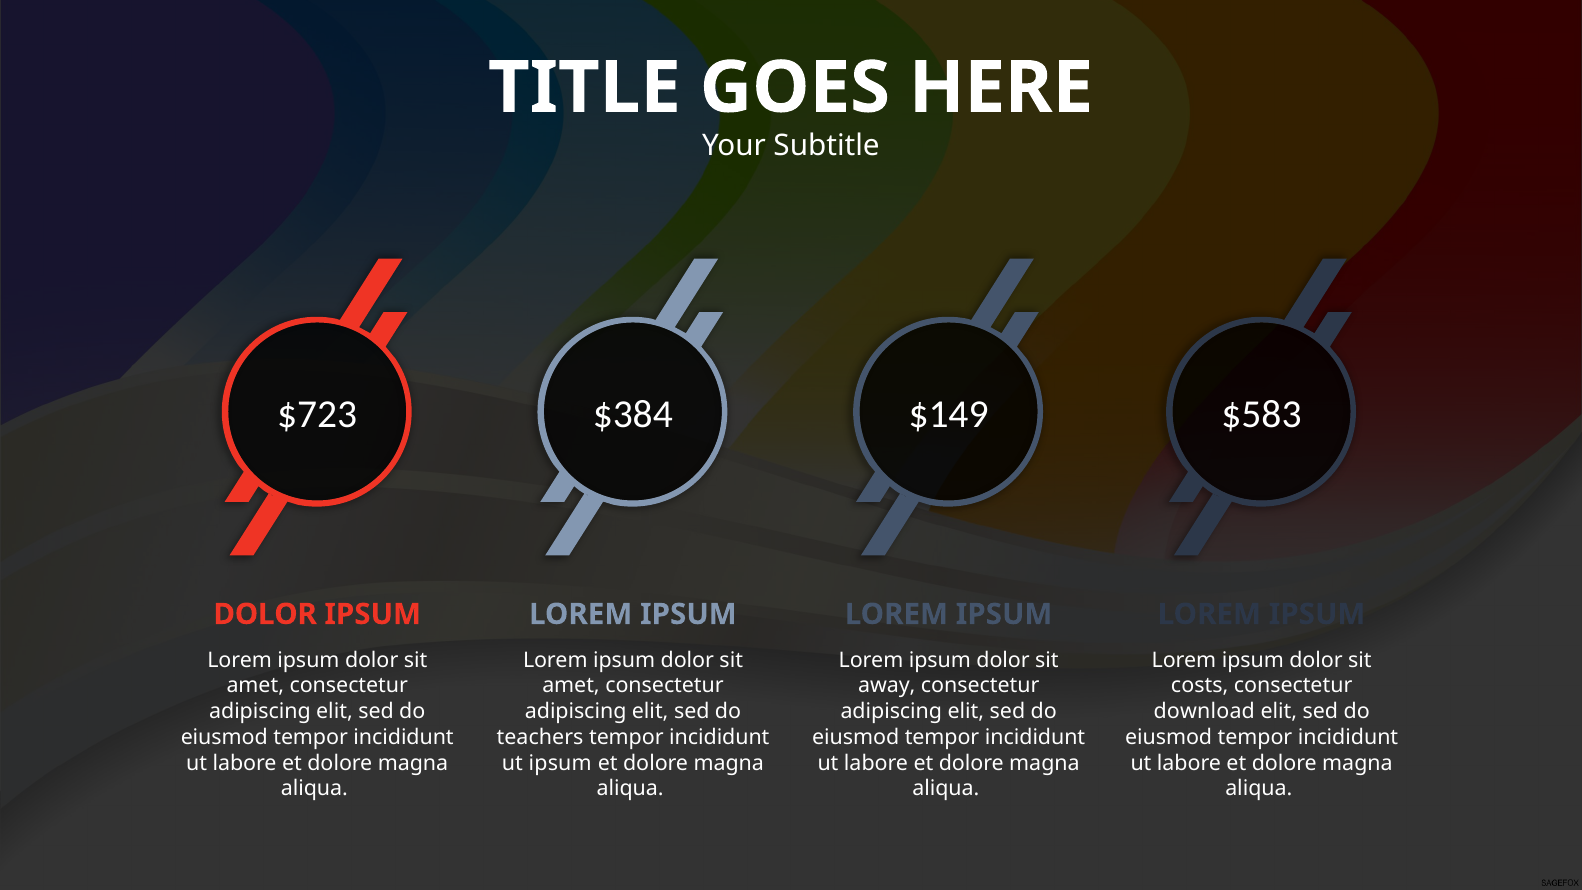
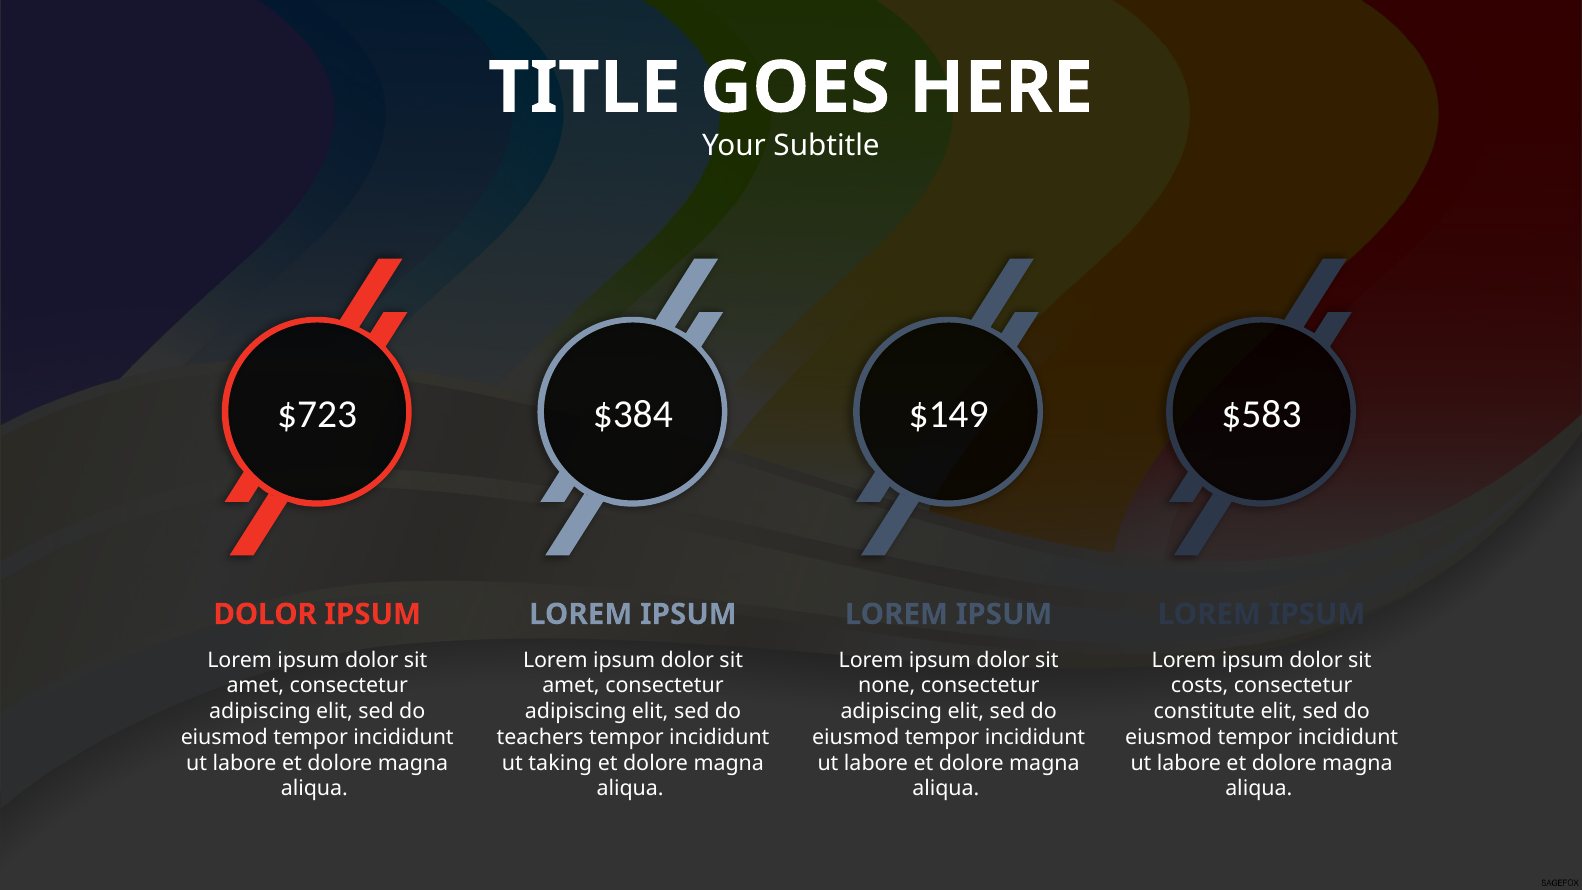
away: away -> none (887, 686)
download: download -> constitute (1204, 711)
ut ipsum: ipsum -> taking (560, 763)
